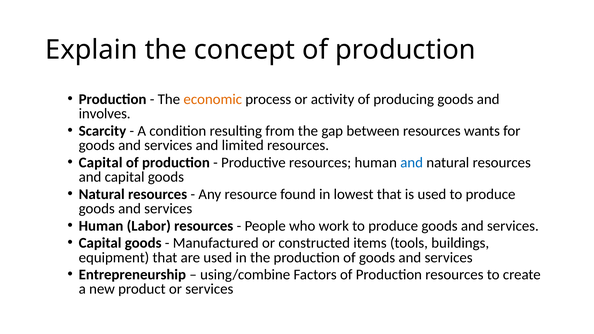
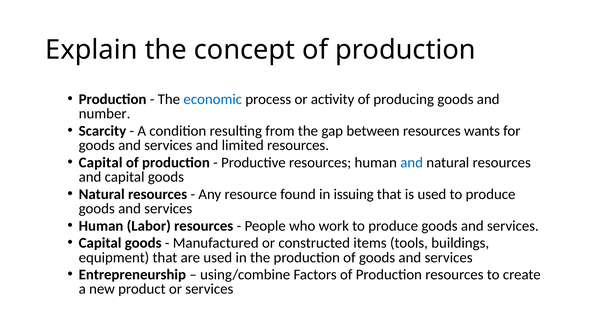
economic colour: orange -> blue (213, 99)
involves: involves -> number (105, 114)
lowest: lowest -> issuing (354, 194)
